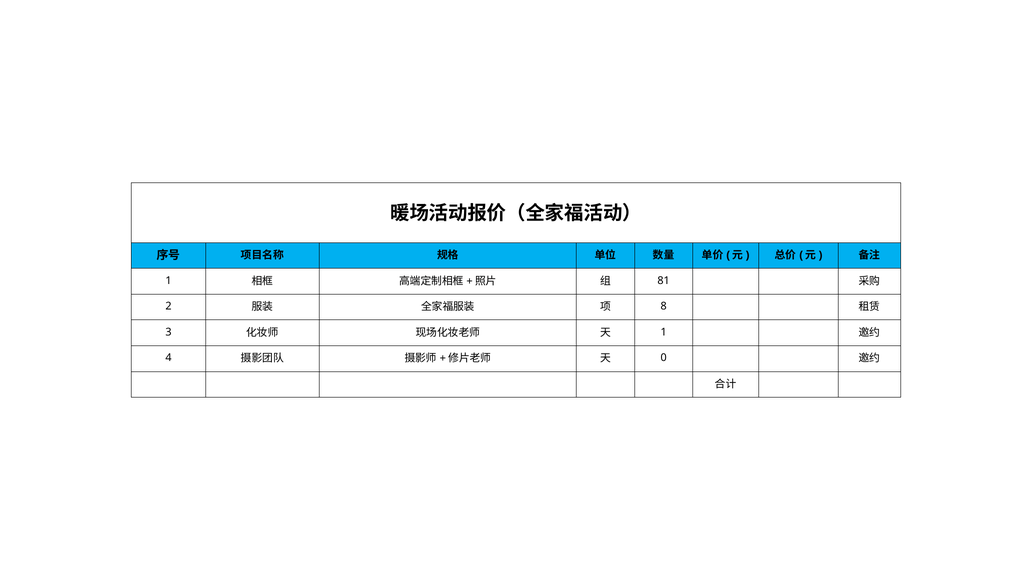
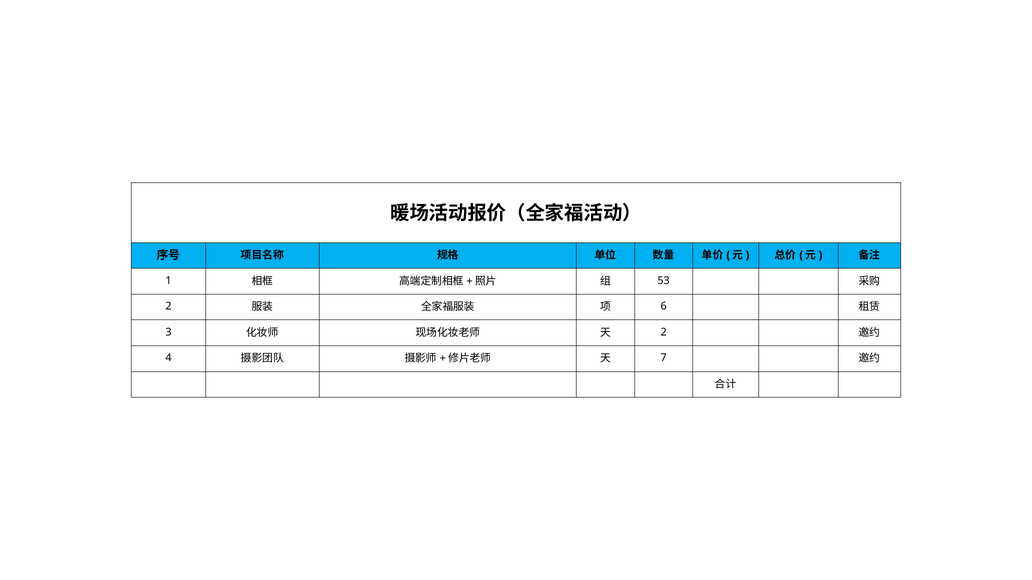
81: 81 -> 53 (664, 281)
8: 8 -> 6 (664, 307)
1: 1 -> 2 (664, 332)
0: 0 -> 7 (664, 358)
